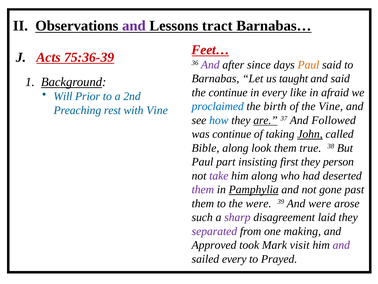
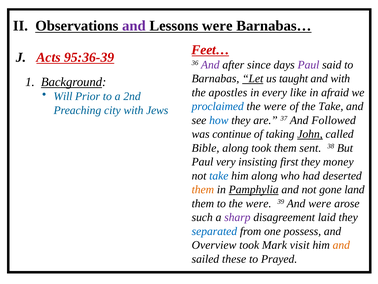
Lessons tract: tract -> were (217, 26)
75:36-39: 75:36-39 -> 95:36-39 (89, 57)
Paul colour: orange -> purple (308, 65)
Let underline: none -> present (253, 78)
and said: said -> with (340, 78)
the continue: continue -> apostles (228, 92)
birth: birth -> were (275, 106)
the Vine: Vine -> Take (331, 106)
rest: rest -> city (112, 110)
with Vine: Vine -> Jews (157, 110)
are underline: present -> none (265, 120)
along look: look -> took (261, 148)
true: true -> sent (310, 148)
part: part -> very (226, 162)
person: person -> money (338, 162)
take colour: purple -> blue (219, 175)
them colour: purple -> orange (203, 189)
past: past -> land (354, 189)
separated colour: purple -> blue (214, 231)
making: making -> possess (302, 231)
Approved: Approved -> Overview (214, 245)
and colour: purple -> orange (341, 245)
sailed every: every -> these (234, 259)
